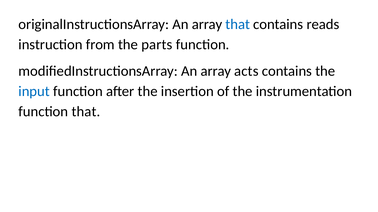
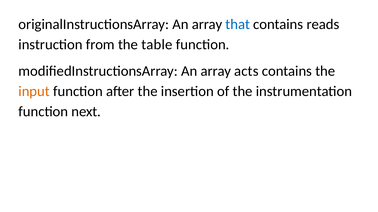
parts: parts -> table (157, 45)
input colour: blue -> orange (34, 92)
function that: that -> next (86, 112)
